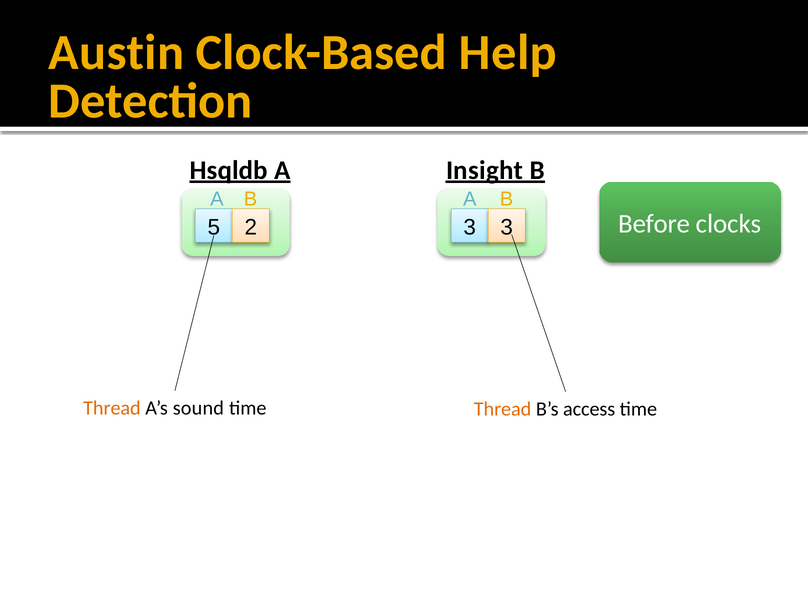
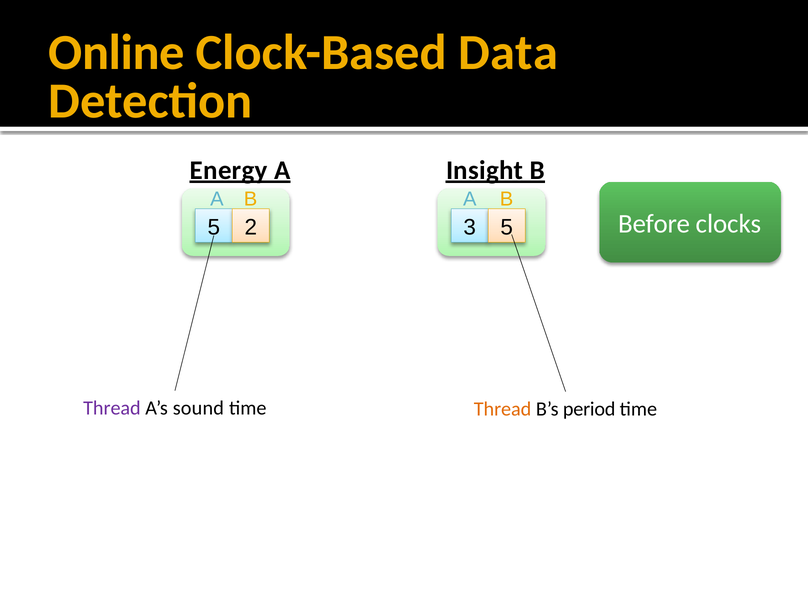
Austin: Austin -> Online (117, 52)
Help: Help -> Data (508, 52)
Hsqldb: Hsqldb -> Energy (229, 170)
3 3: 3 -> 5 (507, 227)
Thread colour: orange -> purple (112, 408)
access: access -> period (589, 409)
